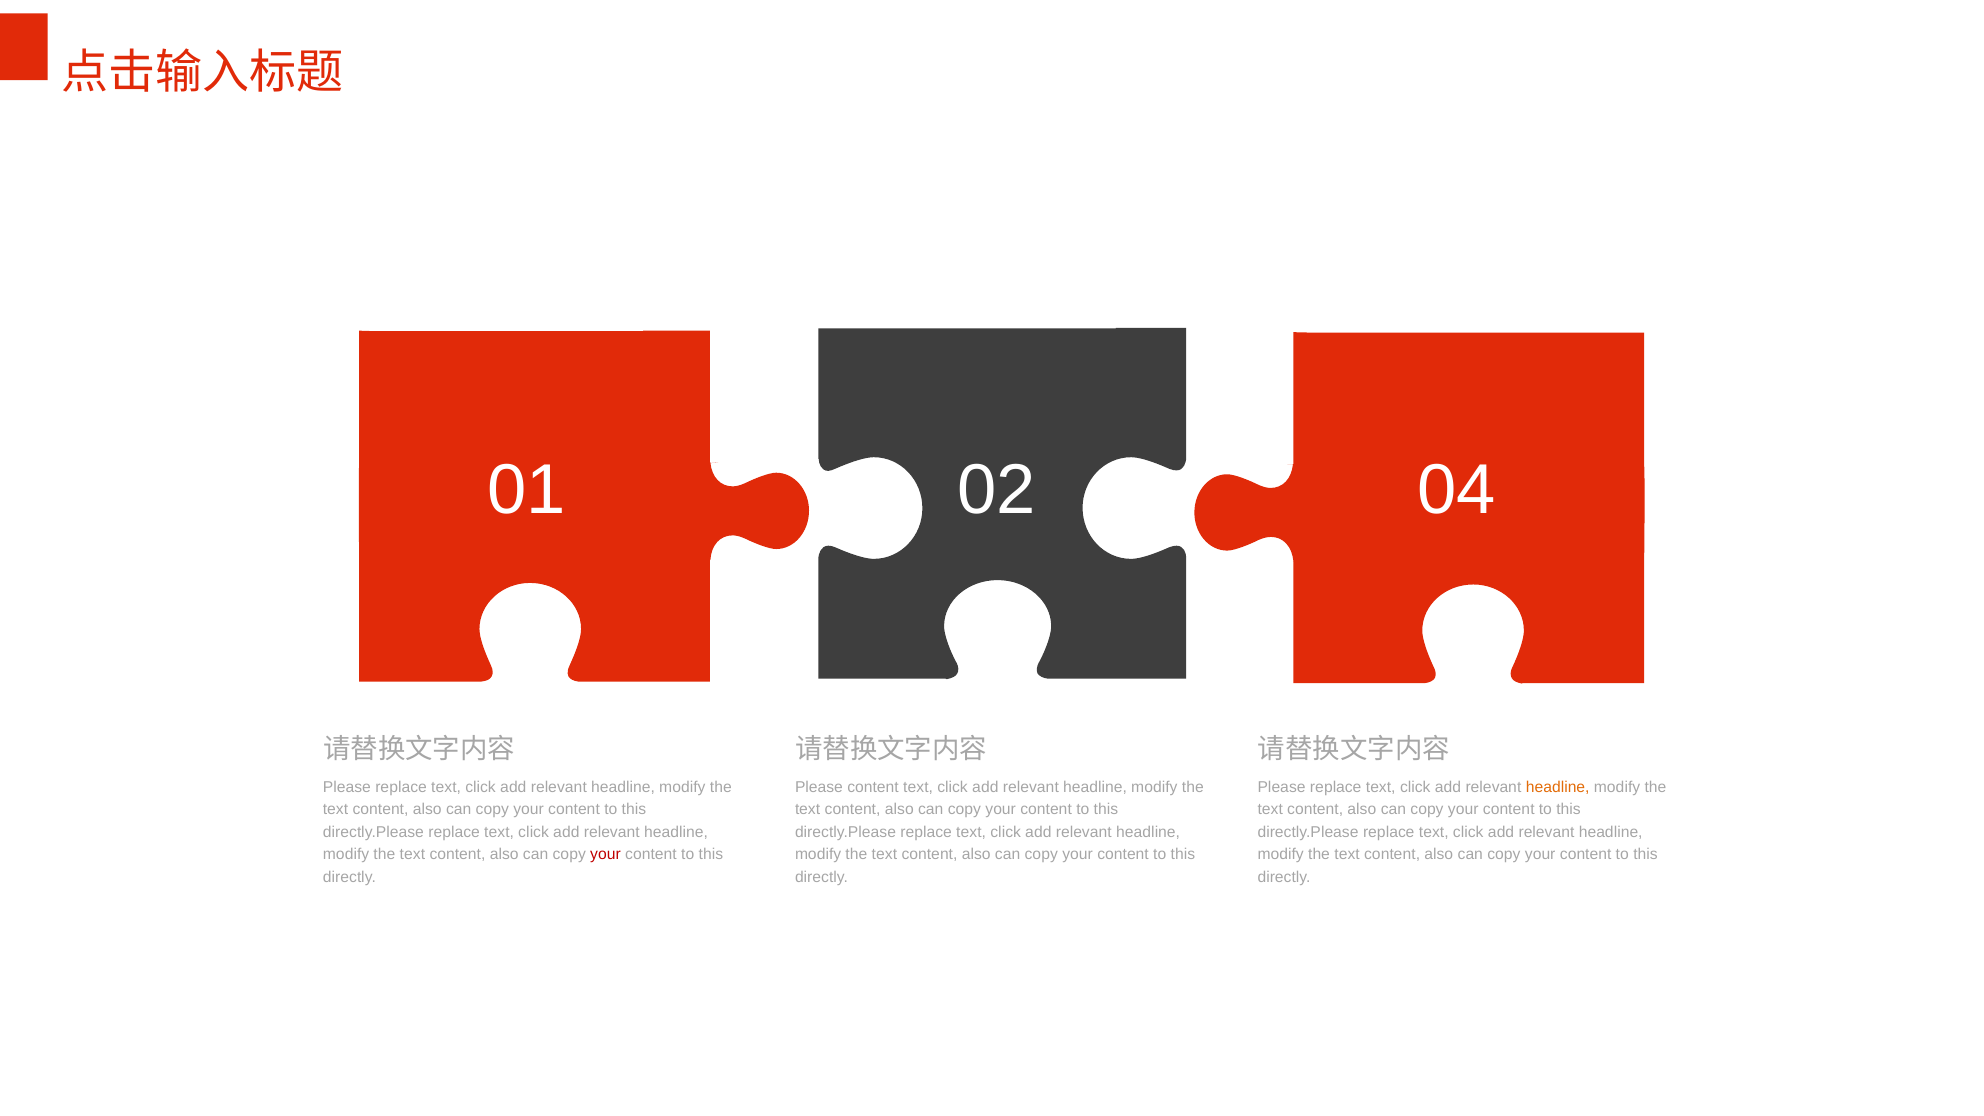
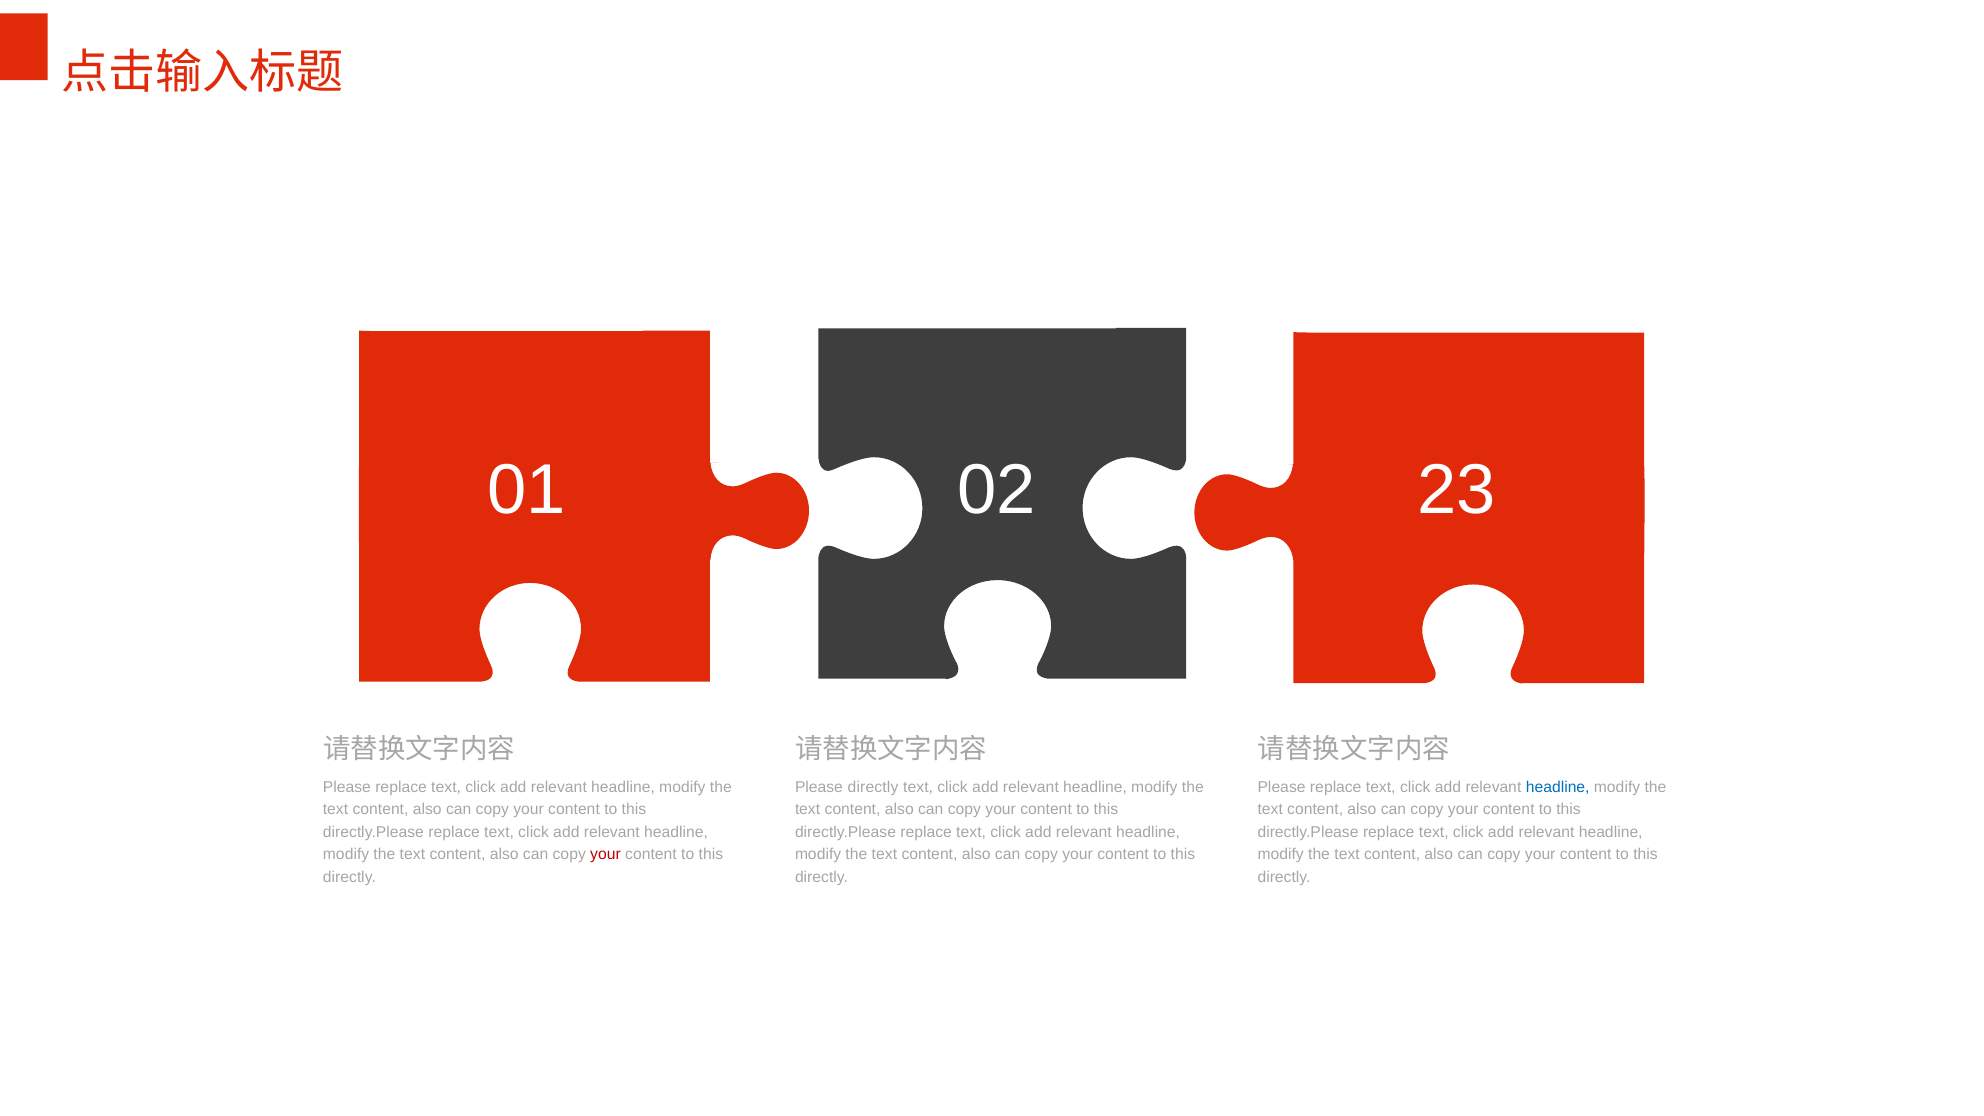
04: 04 -> 23 (1457, 490)
Please content: content -> directly (873, 787)
headline colour: orange -> blue (1558, 787)
